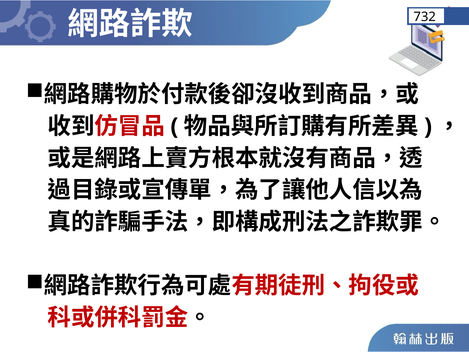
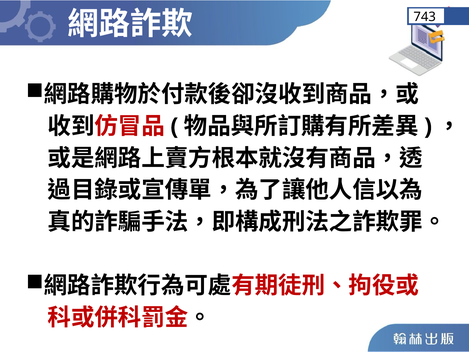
732: 732 -> 743 (425, 17)
